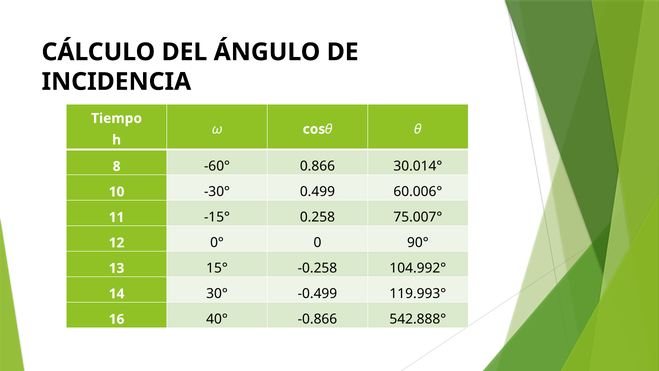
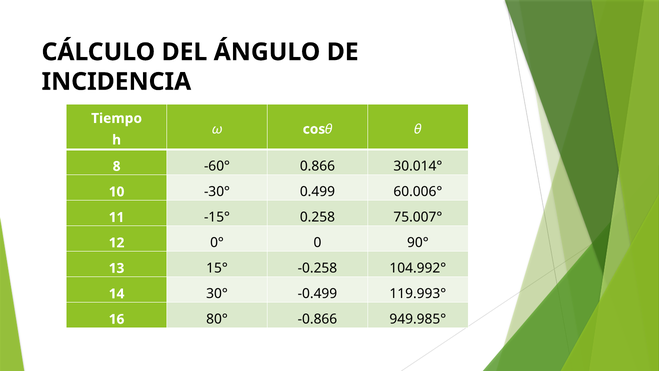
40°: 40° -> 80° (217, 319)
542.888°: 542.888° -> 949.985° (418, 319)
